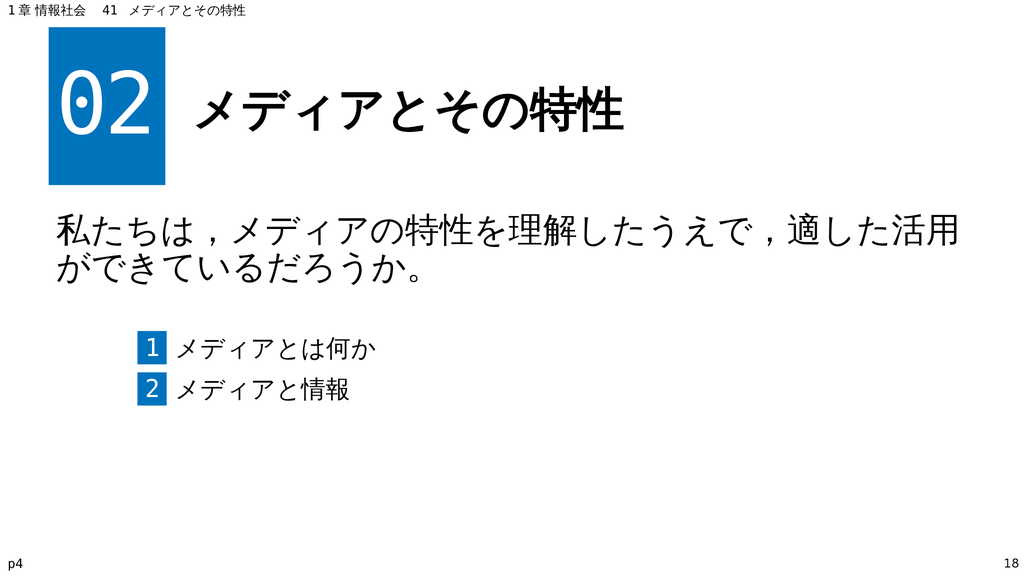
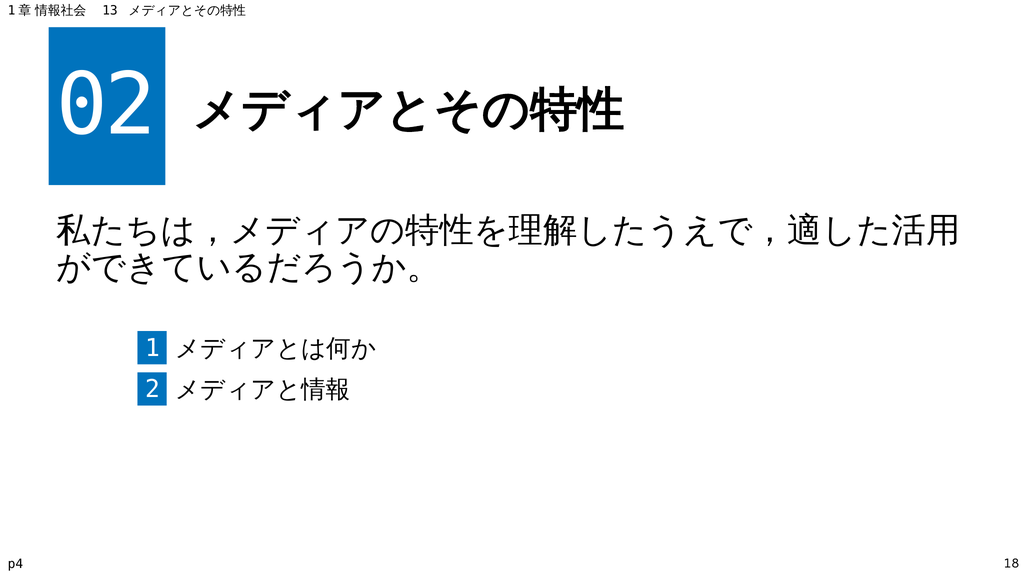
41: 41 -> 13 (110, 11)
